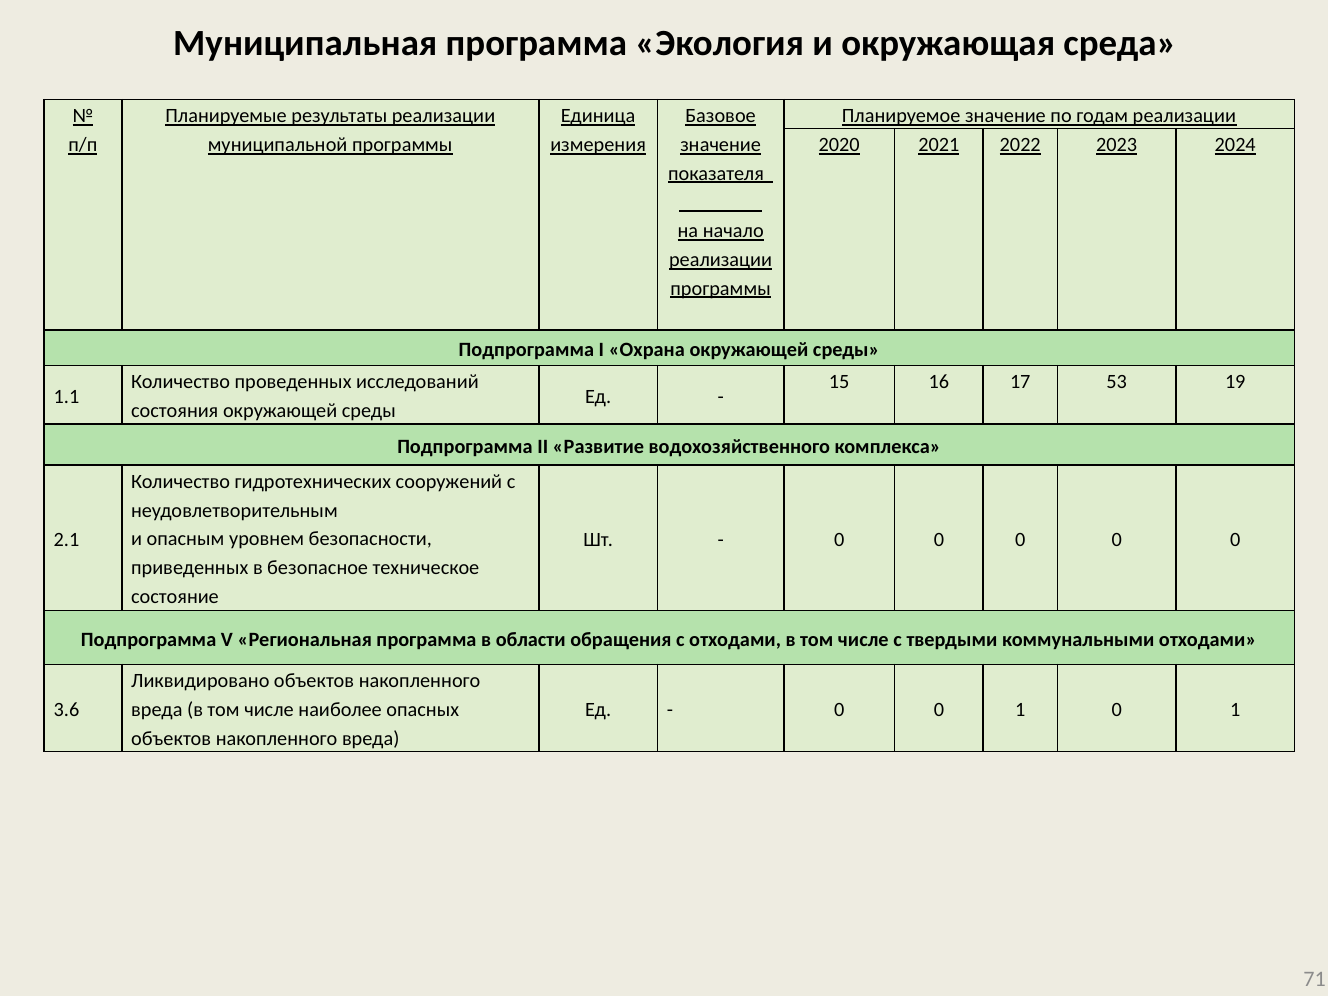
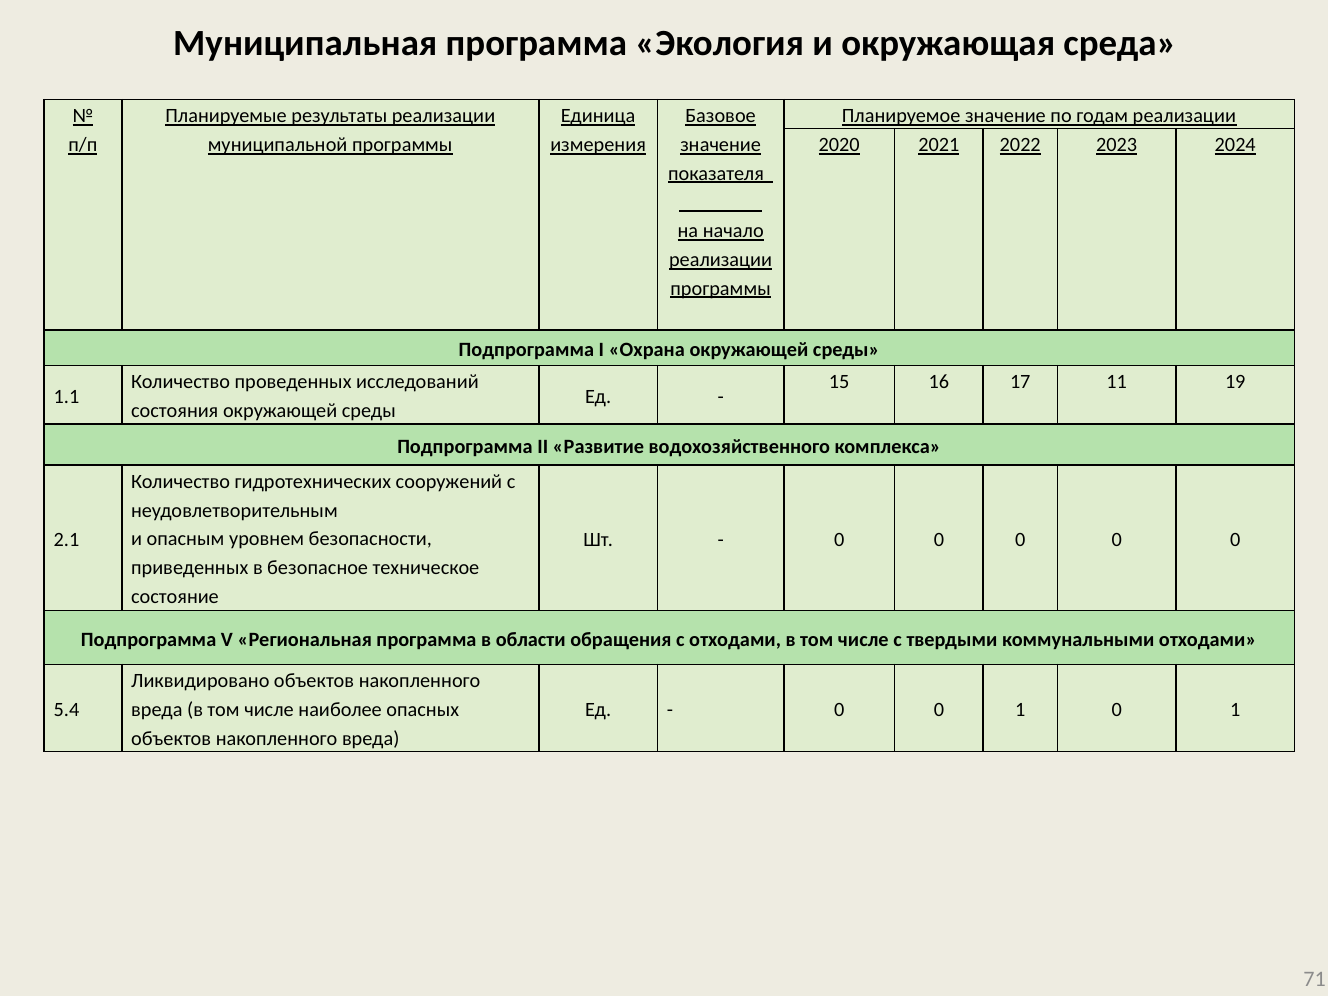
53: 53 -> 11 (1117, 382)
3.6: 3.6 -> 5.4 (67, 710)
